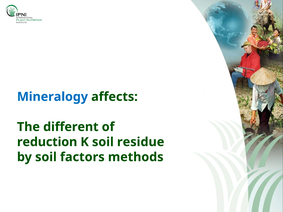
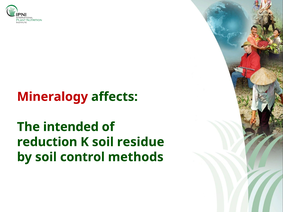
Mineralogy colour: blue -> red (52, 97)
different: different -> intended (71, 127)
factors: factors -> control (82, 157)
